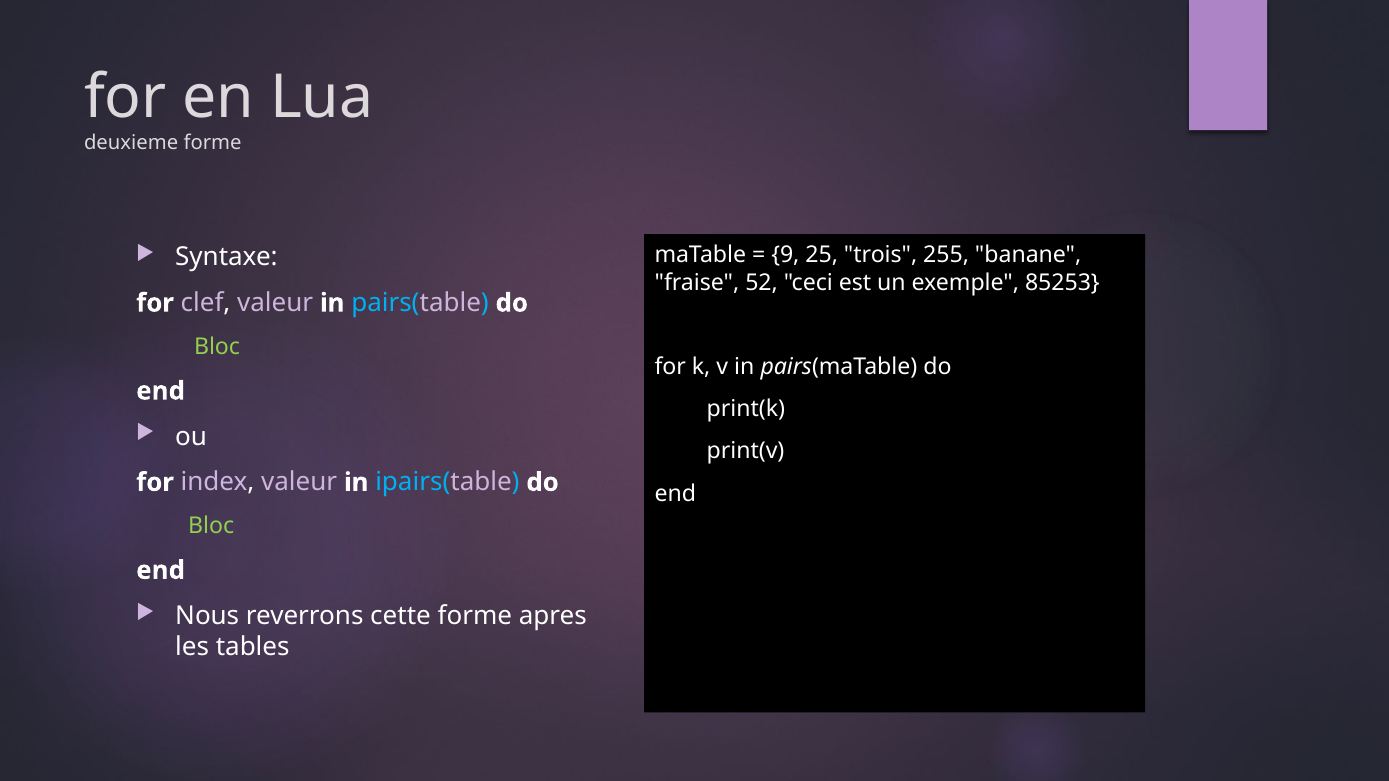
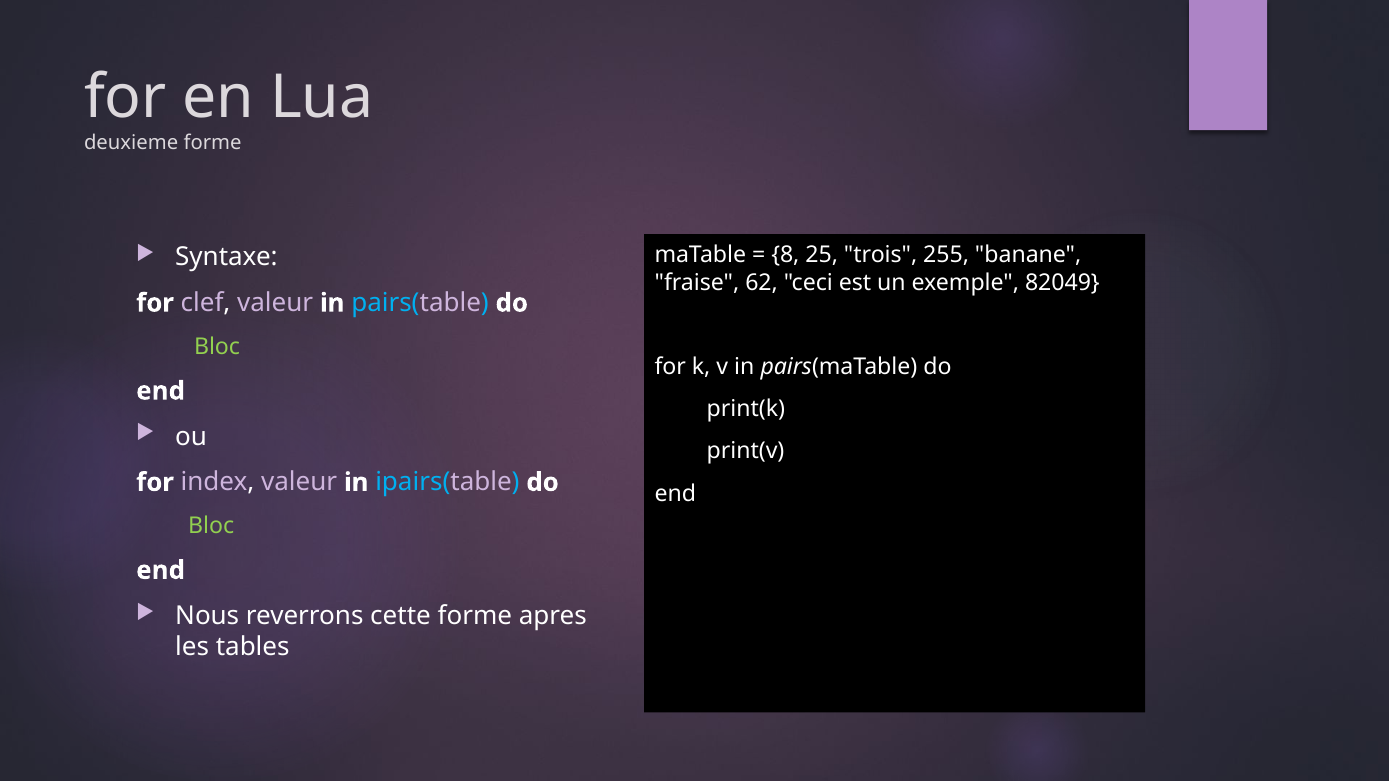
9: 9 -> 8 (785, 255)
52: 52 -> 62 (762, 283)
85253: 85253 -> 82049 (1062, 283)
